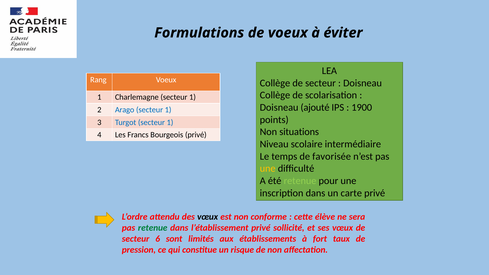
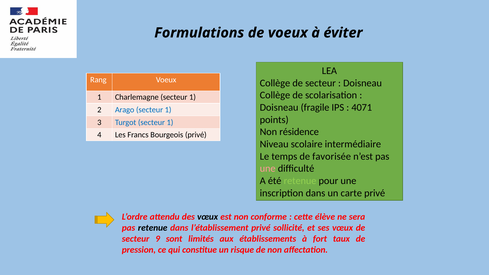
ajouté: ajouté -> fragile (315, 108)
1900: 1900 -> 4071 (362, 108)
situations: situations -> résidence (299, 132)
une colour: yellow -> pink (268, 169)
retenue colour: green -> black (153, 228)
6: 6 -> 9 (158, 239)
